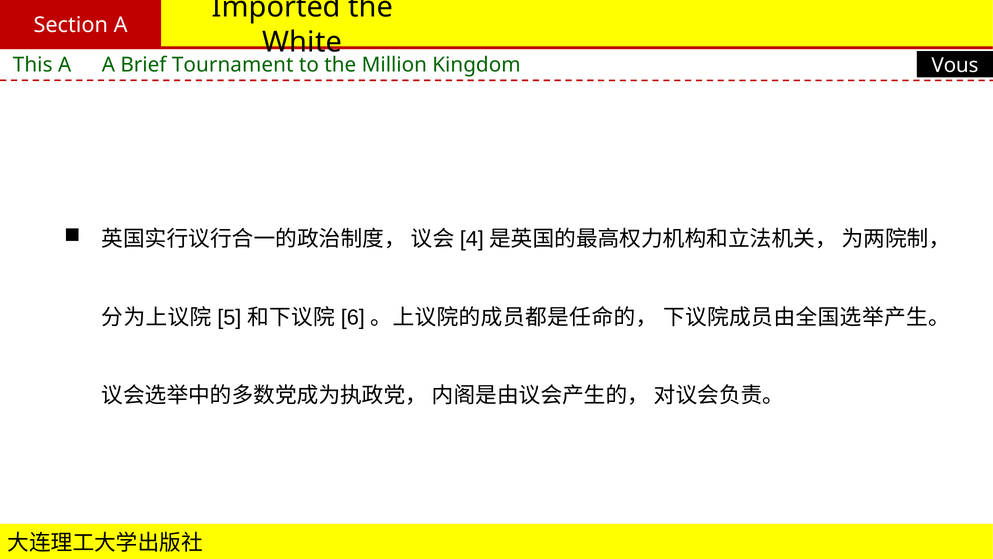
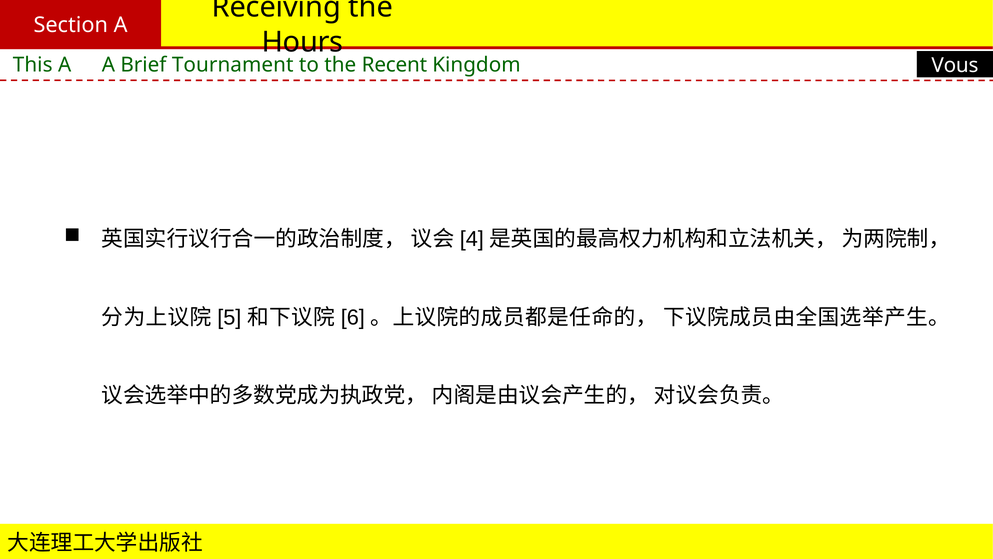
Imported: Imported -> Receiving (276, 7)
White: White -> Hours (302, 42)
Million: Million -> Recent (394, 65)
